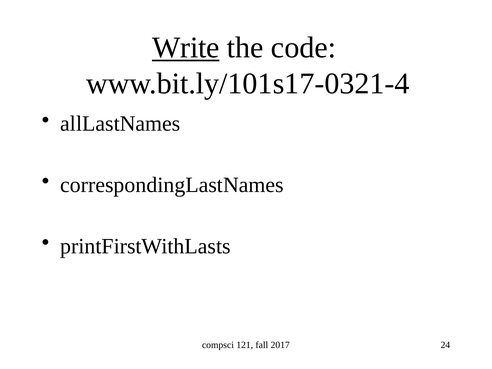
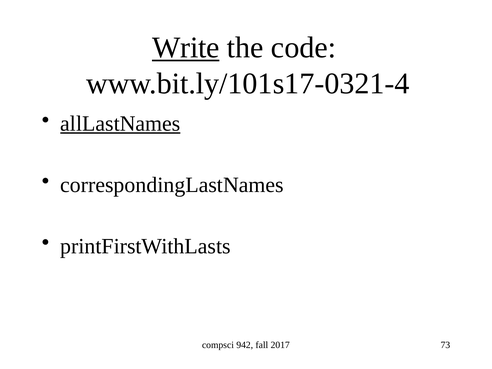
allLastNames underline: none -> present (120, 124)
121: 121 -> 942 (245, 345)
24: 24 -> 73 (445, 345)
